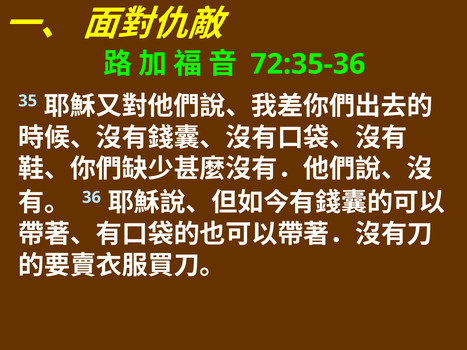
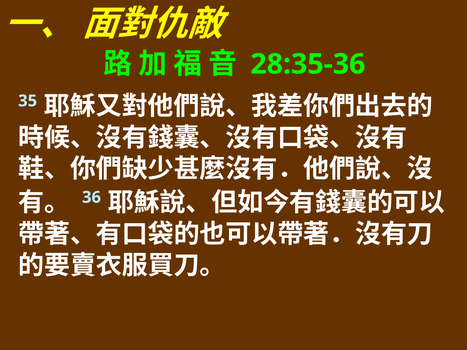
72:35-36: 72:35-36 -> 28:35-36 (308, 64)
